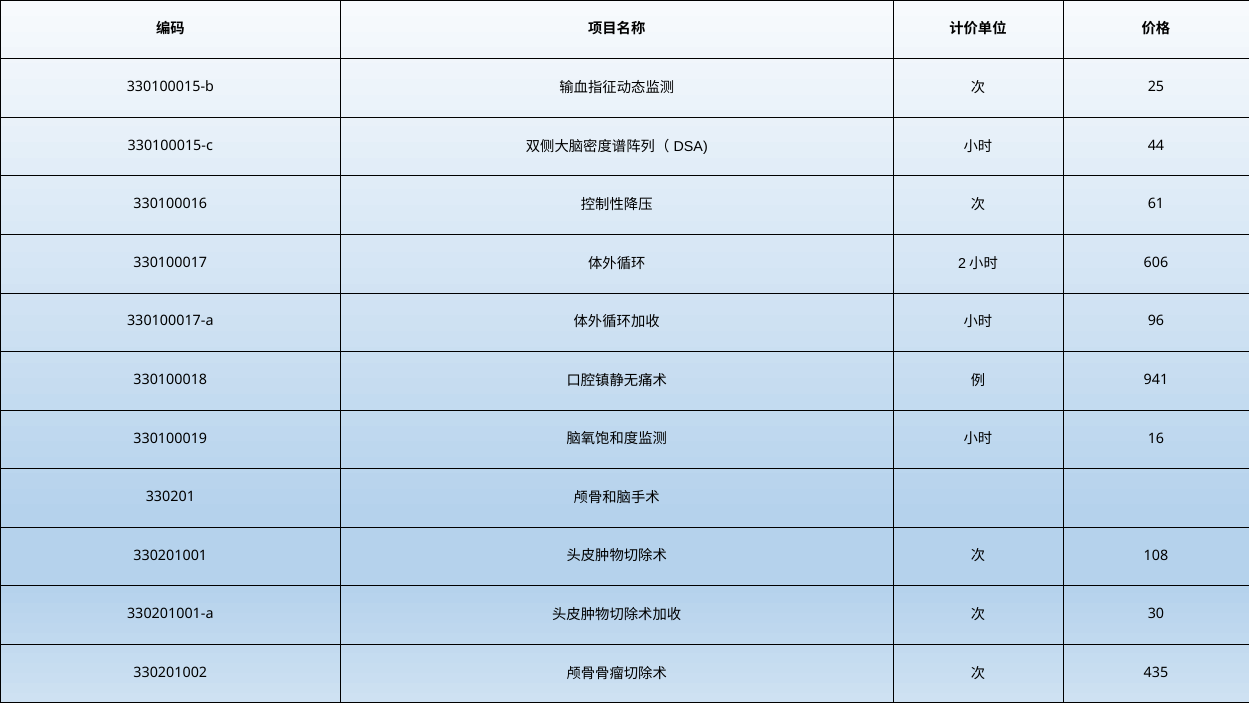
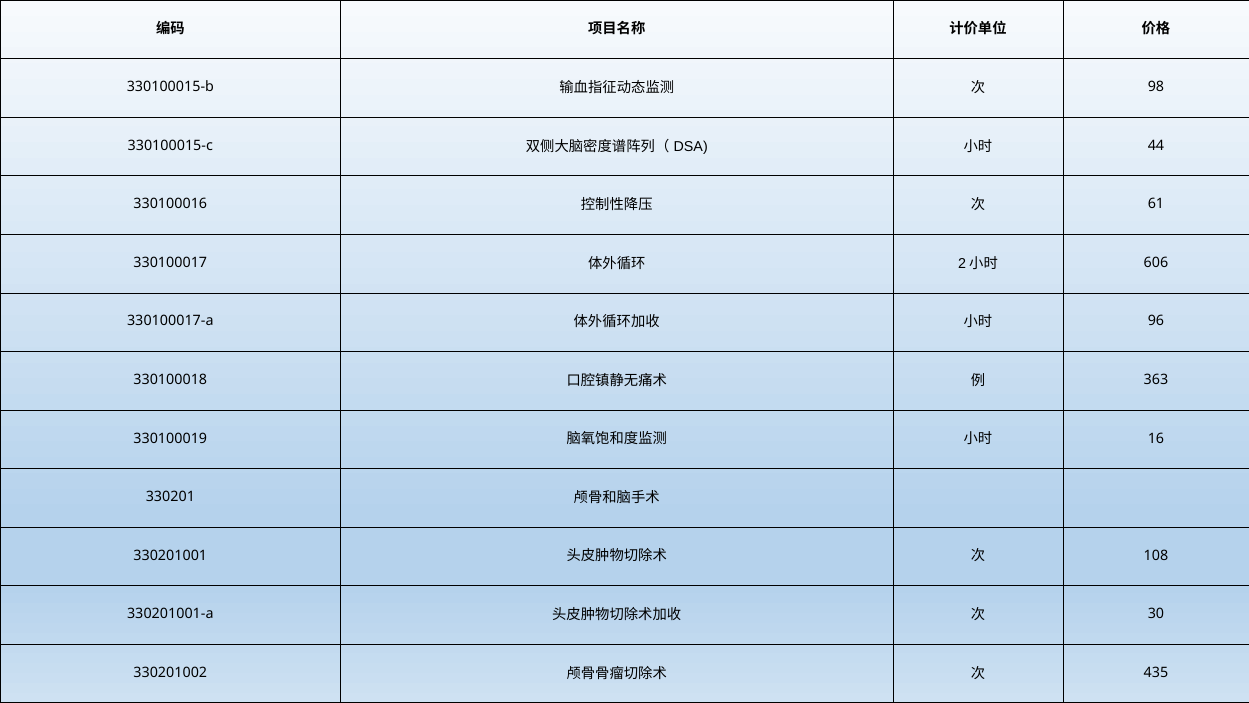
25: 25 -> 98 (1156, 87)
941: 941 -> 363 (1156, 380)
